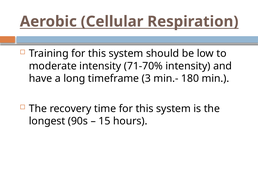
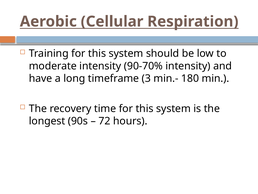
71-70%: 71-70% -> 90-70% (143, 66)
15: 15 -> 72 (104, 121)
